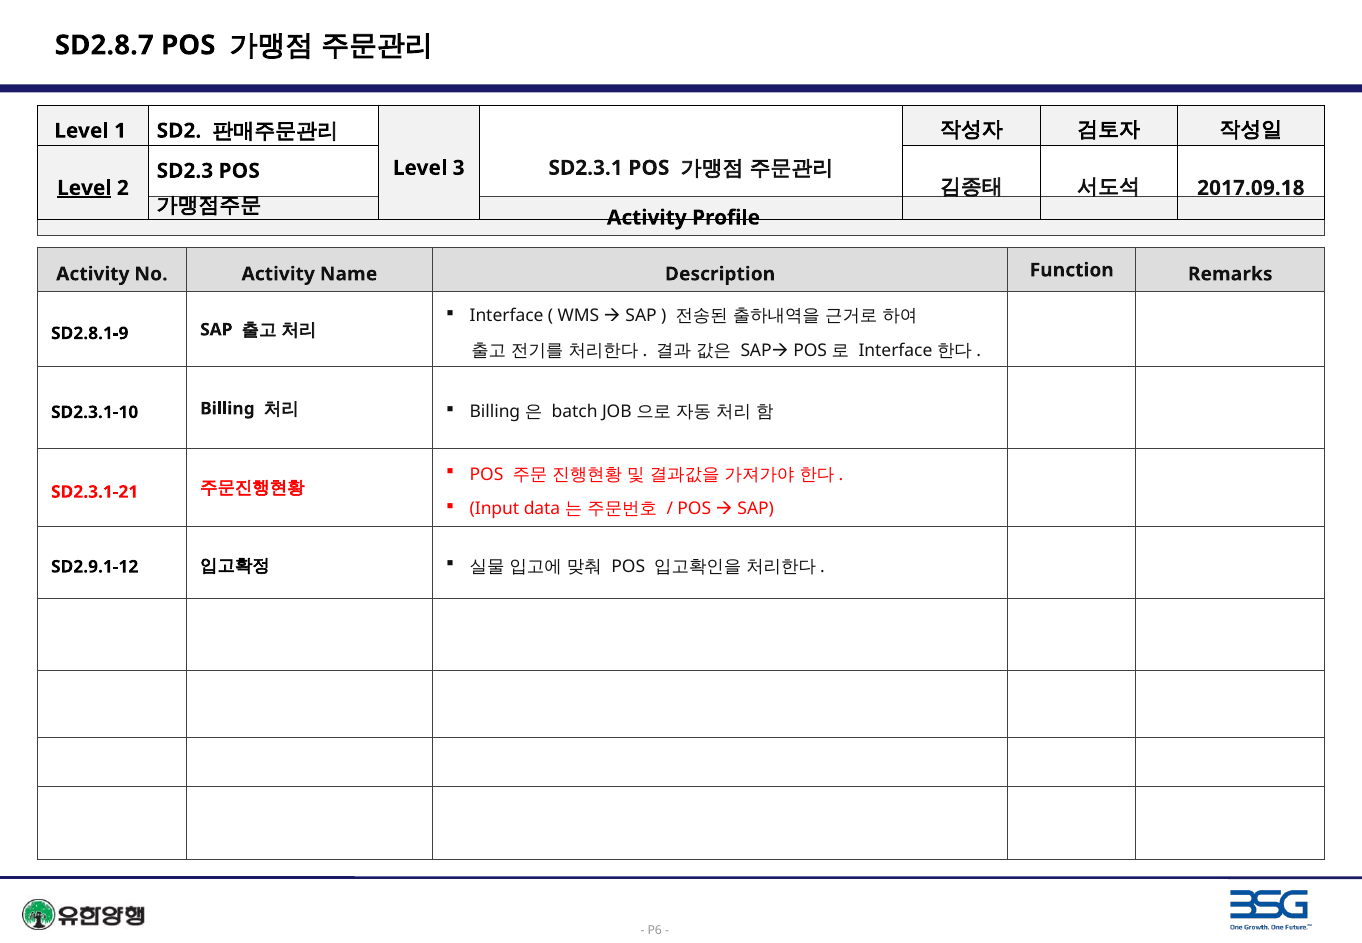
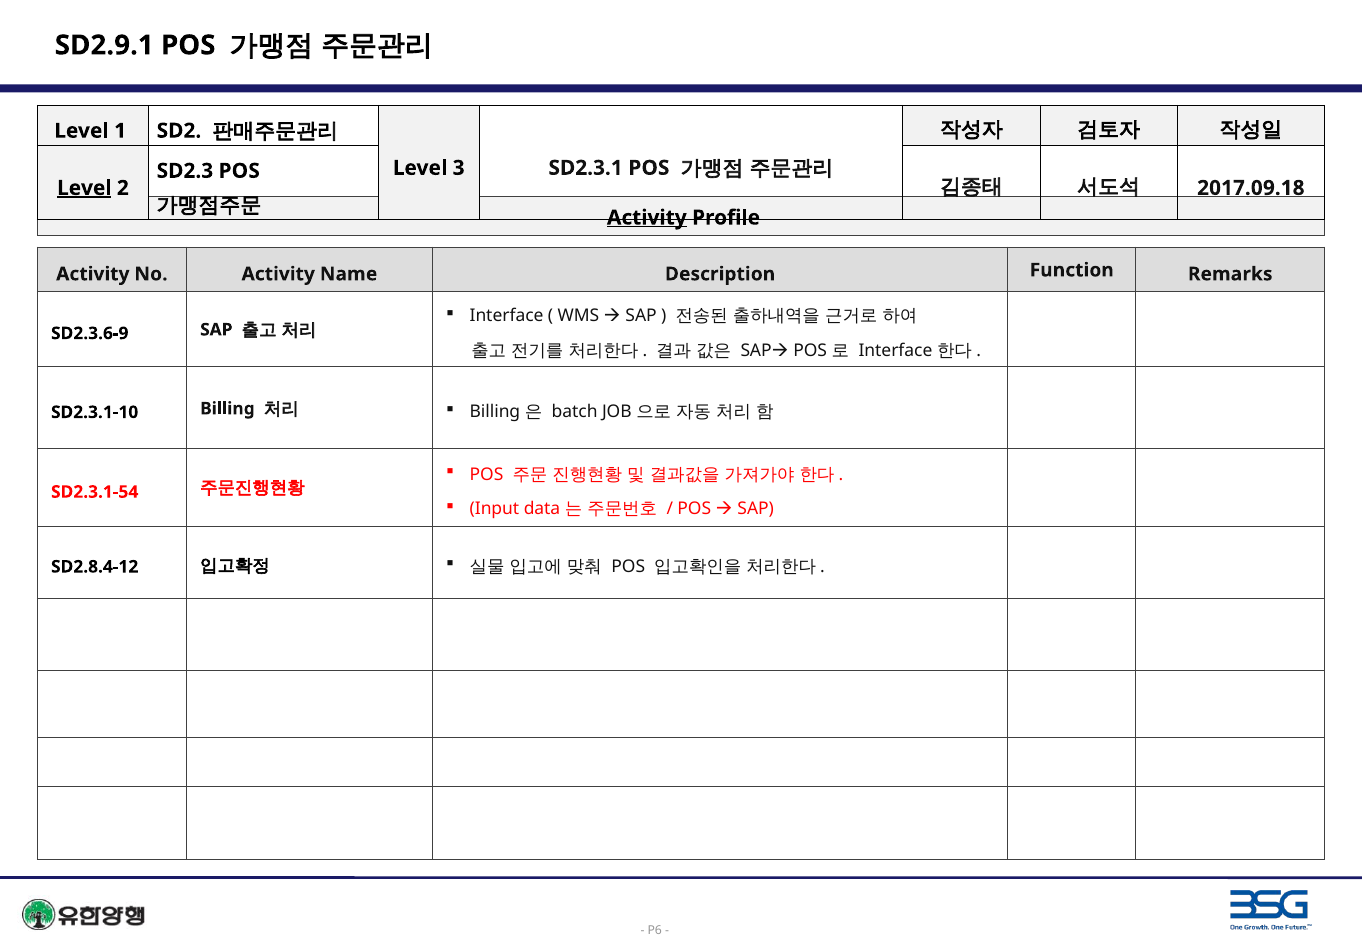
SD2.8.7: SD2.8.7 -> SD2.9.1 (104, 45)
Activity underline: none -> present (647, 218)
SD2.8.1-9: SD2.8.1-9 -> SD2.3.6-9 (90, 333)
SD2.3.1-21: SD2.3.1-21 -> SD2.3.1-54 (95, 492)
SD2.9.1-12: SD2.9.1-12 -> SD2.8.4-12 (95, 567)
